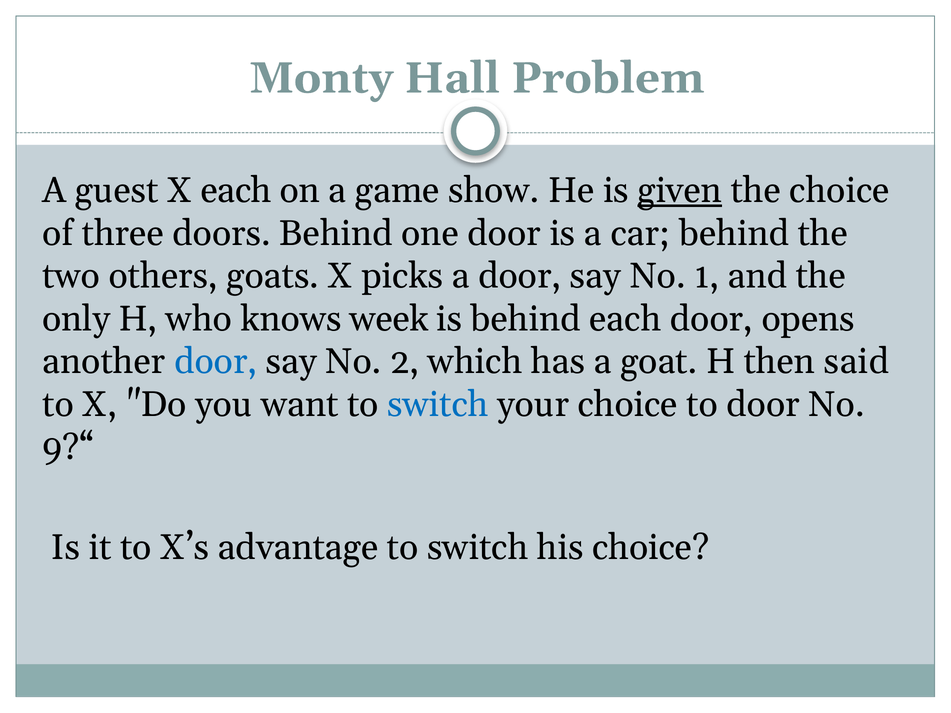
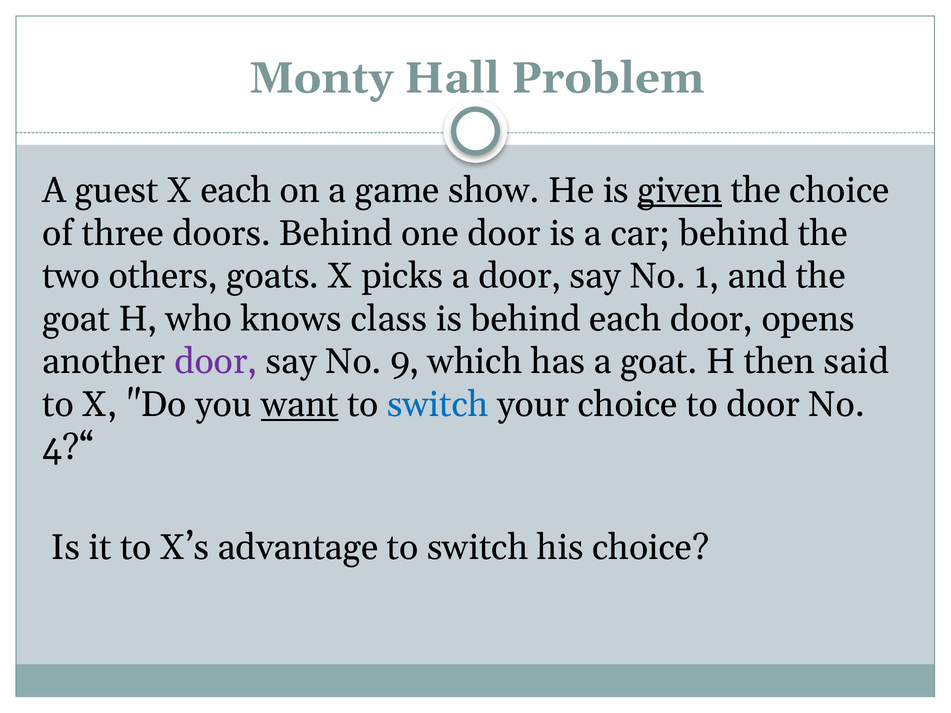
only: only -> goat (76, 319)
week: week -> class (389, 319)
door colour: blue -> purple (216, 362)
2: 2 -> 9 (405, 362)
want underline: none -> present (300, 405)
9?“: 9?“ -> 4?“ (68, 447)
